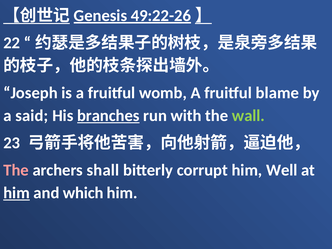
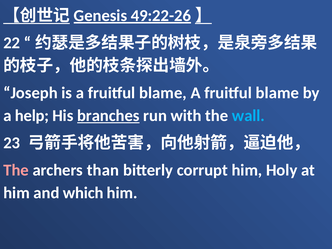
is a fruitful womb: womb -> blame (163, 93)
said: said -> help (32, 116)
wall colour: light green -> light blue (248, 116)
shall: shall -> than (103, 170)
Well: Well -> Holy (282, 170)
him underline: present -> none (17, 193)
